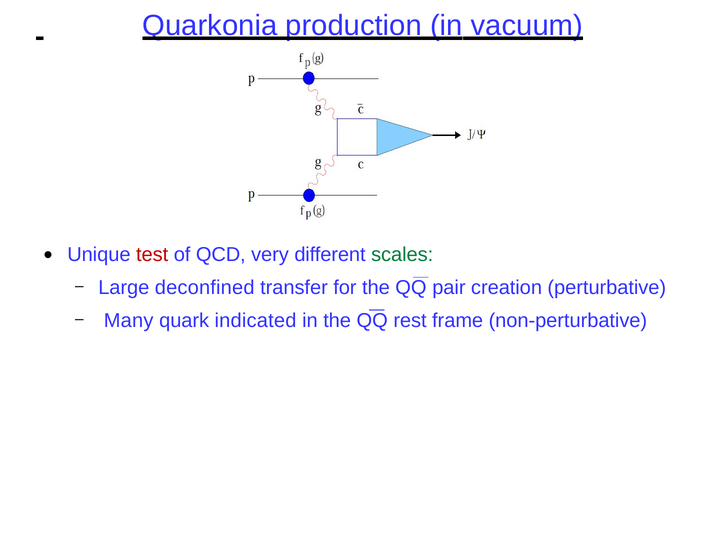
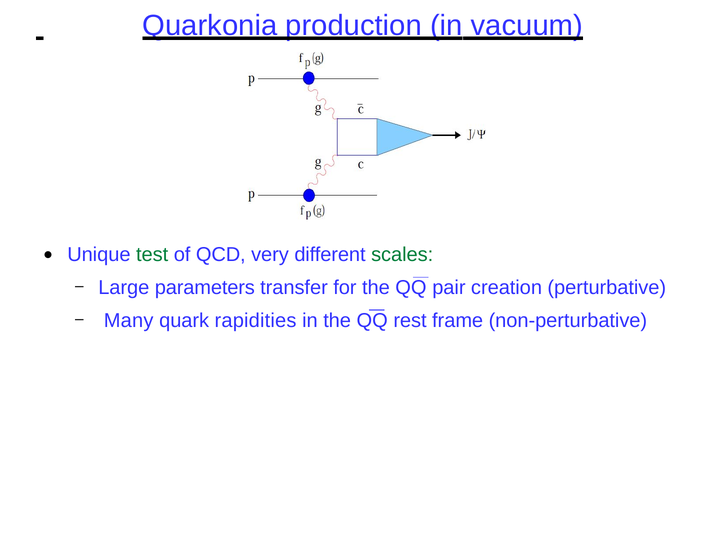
test colour: red -> green (152, 255)
deconfined: deconfined -> parameters (205, 288)
indicated: indicated -> rapidities (256, 321)
